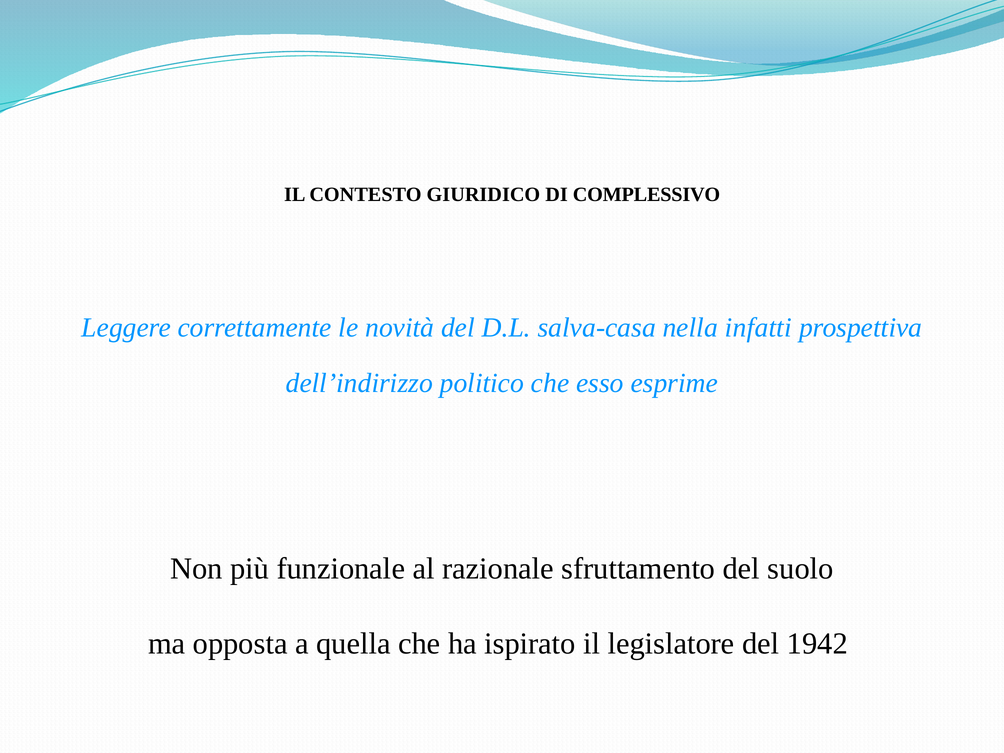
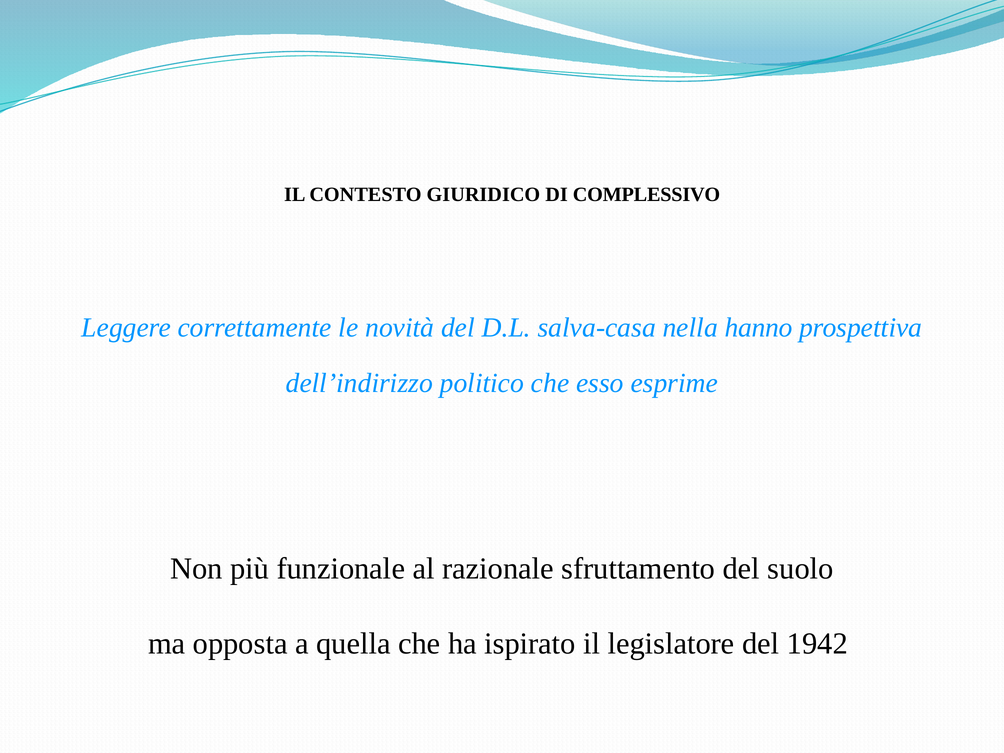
infatti: infatti -> hanno (759, 328)
